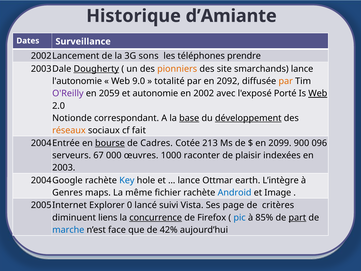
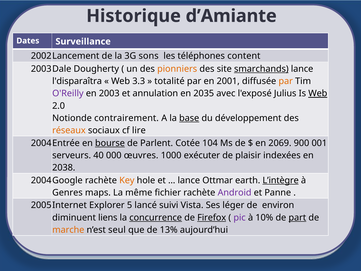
prendre: prendre -> content (244, 56)
Dougherty underline: present -> none (96, 69)
smarchands underline: none -> present (261, 69)
l'autonomie: l'autonomie -> l'disparaîtra (77, 81)
9.0: 9.0 -> 3.3 (139, 81)
2092: 2092 -> 2001 (228, 81)
2059: 2059 -> 2003 (109, 93)
autonomie: autonomie -> annulation (155, 93)
2002: 2002 -> 2035 (204, 93)
Porté: Porté -> Julius (285, 93)
correspondant: correspondant -> contrairement (126, 118)
développement underline: present -> none (248, 118)
fait: fait -> lire (139, 130)
Cadres: Cadres -> Parlent (157, 143)
213: 213 -> 104 (210, 143)
2099: 2099 -> 2069 (280, 143)
096: 096 -> 001 (319, 143)
67: 67 -> 40 (99, 155)
raconter: raconter -> exécuter (202, 155)
2003: 2003 -> 2038 (64, 167)
Key colour: blue -> orange (127, 180)
L’intègre underline: none -> present (281, 180)
Android colour: blue -> purple (235, 192)
Image: Image -> Panne (278, 192)
0: 0 -> 5 (130, 205)
page: page -> léger (233, 205)
critères: critères -> environ (278, 205)
Firefox underline: none -> present (212, 217)
pic colour: blue -> purple (240, 217)
85%: 85% -> 10% (264, 217)
marche colour: blue -> orange (68, 230)
face: face -> seul (117, 230)
42%: 42% -> 13% (169, 230)
